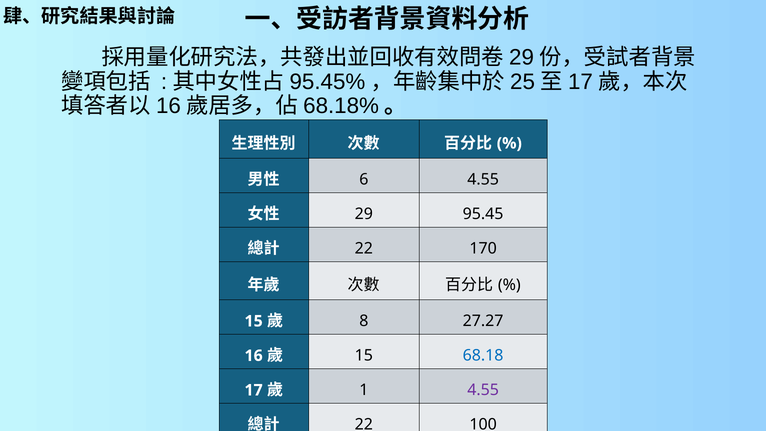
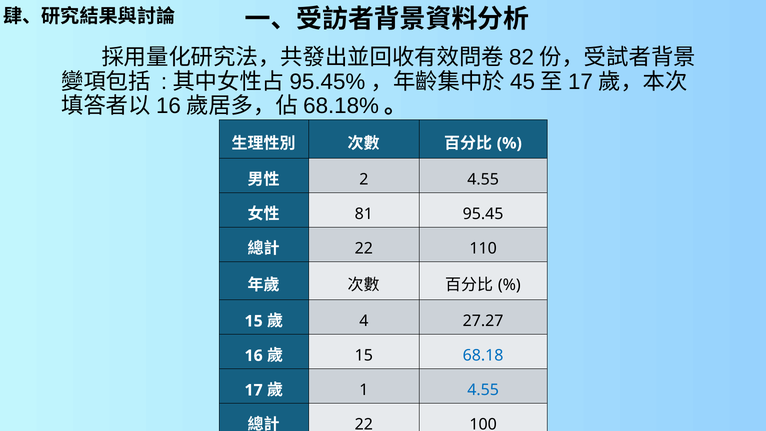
29: 29 -> 82 (522, 58)
25: 25 -> 45 (523, 82)
6: 6 -> 2 (364, 180)
29: 29 -> 81 (364, 214)
170: 170 -> 110 (483, 249)
8: 8 -> 4 (364, 321)
4.55 colour: purple -> blue (483, 390)
